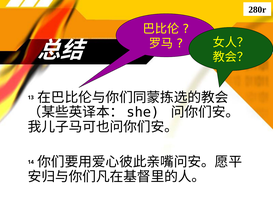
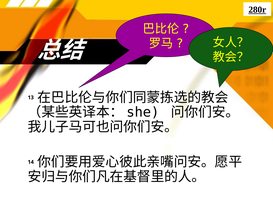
280r underline: none -> present (257, 10)
